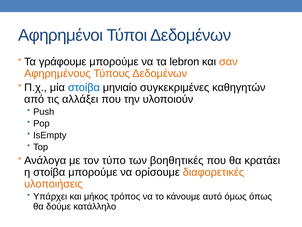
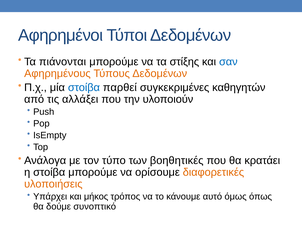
γράφουμε: γράφουμε -> πιάνονται (63, 62)
lebron: lebron -> στίξης (184, 62)
σαν colour: orange -> blue (228, 62)
μηνιαίο: μηνιαίο -> παρθεί (120, 87)
κατάλληλο: κατάλληλο -> συνοπτικό (95, 206)
